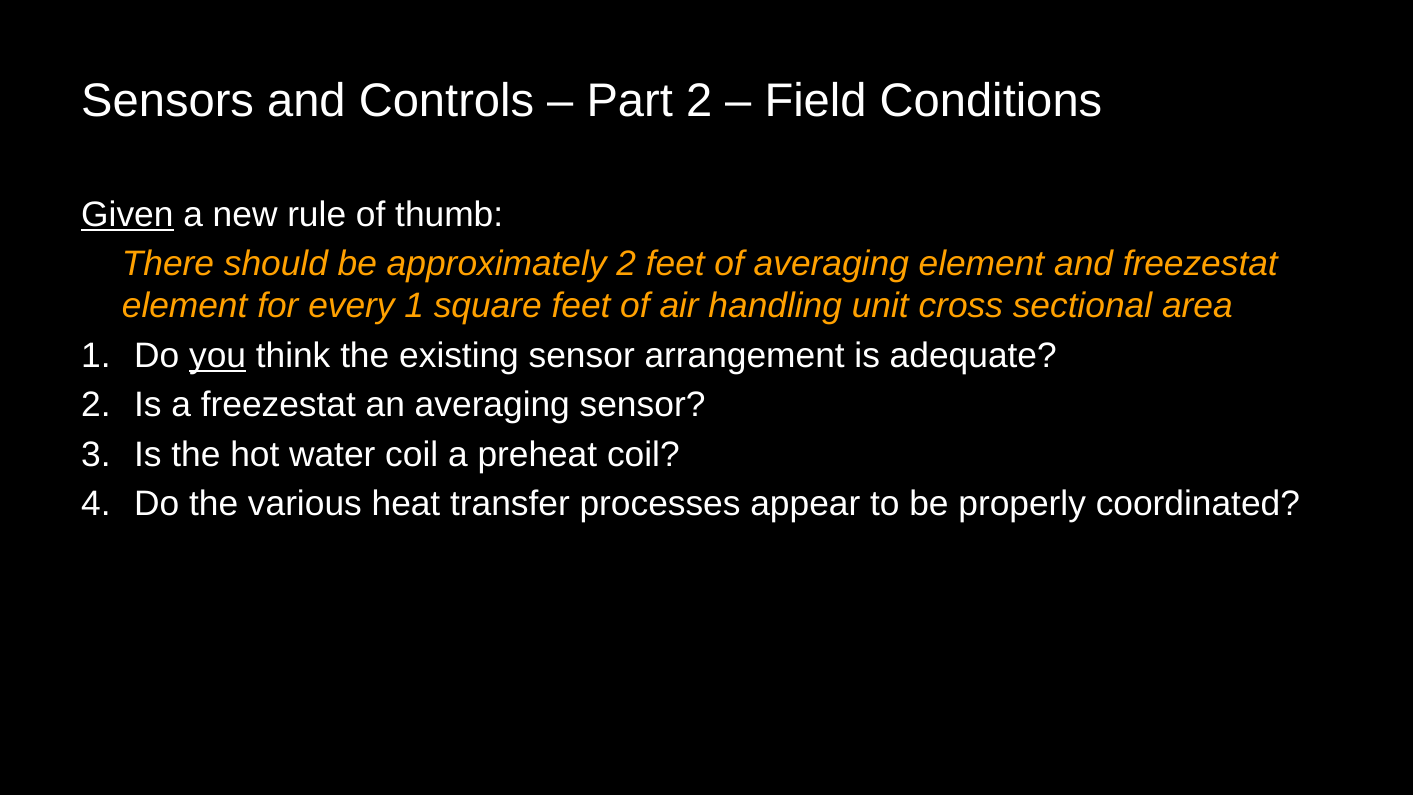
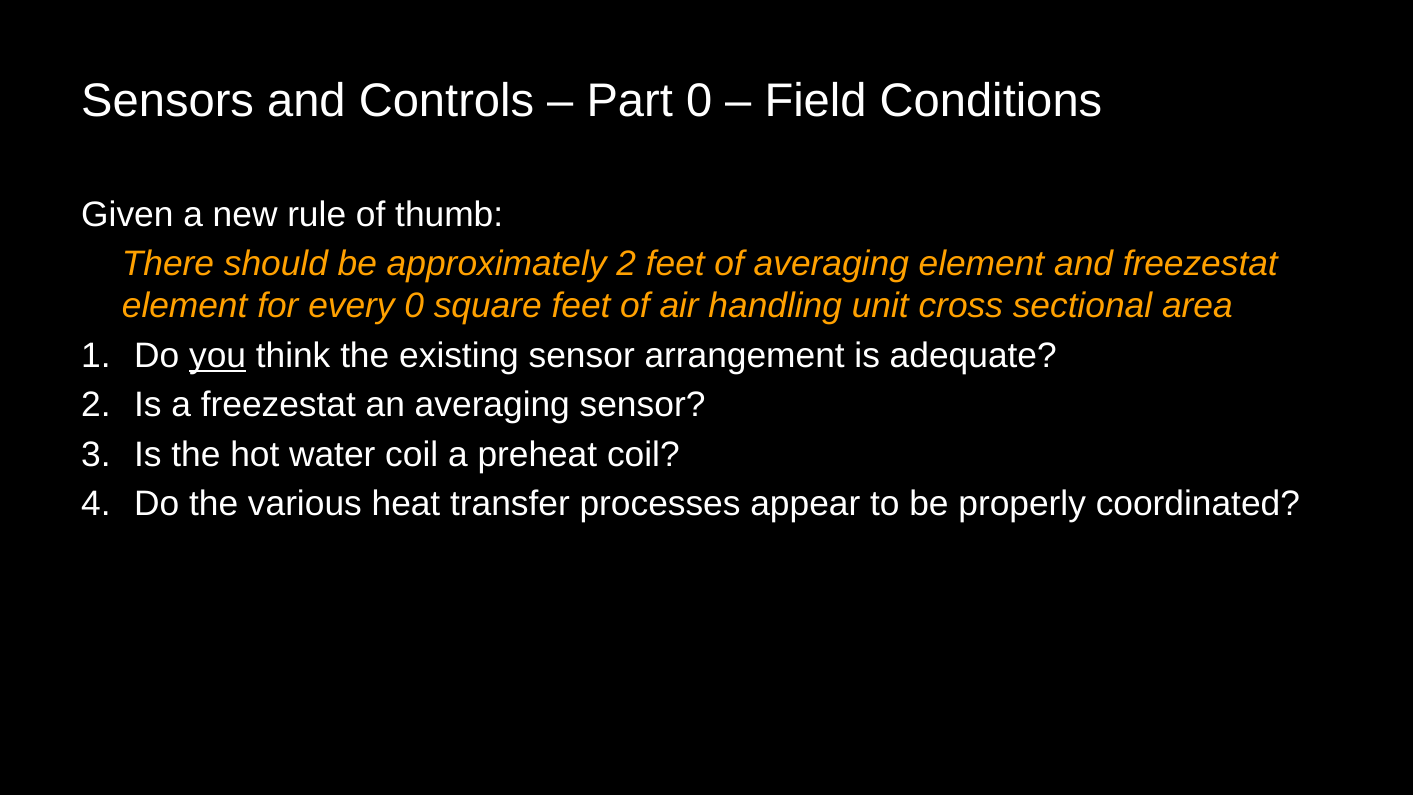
Part 2: 2 -> 0 (699, 101)
Given underline: present -> none (127, 214)
every 1: 1 -> 0 (414, 306)
